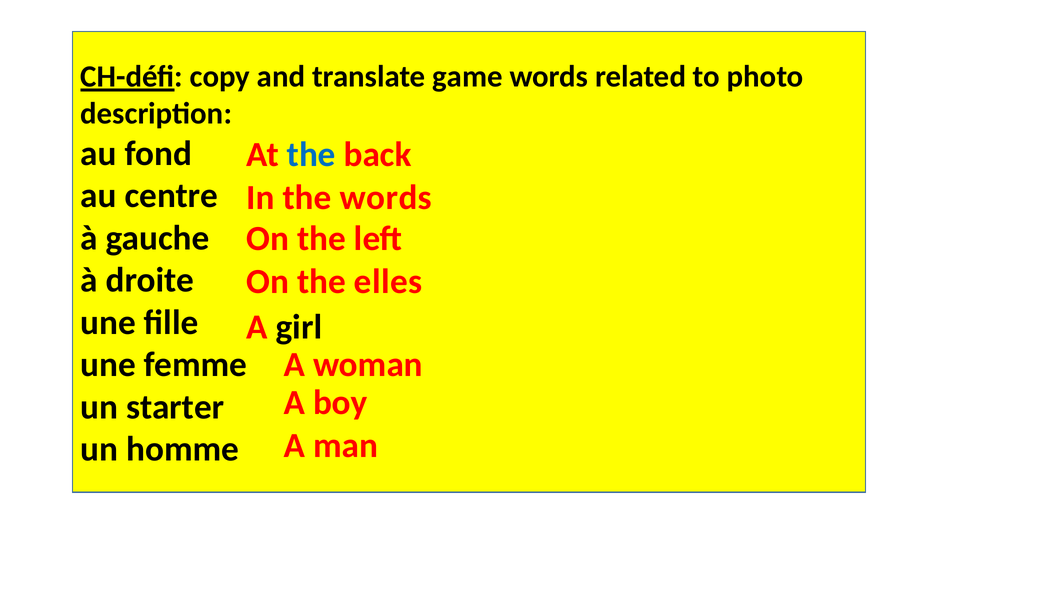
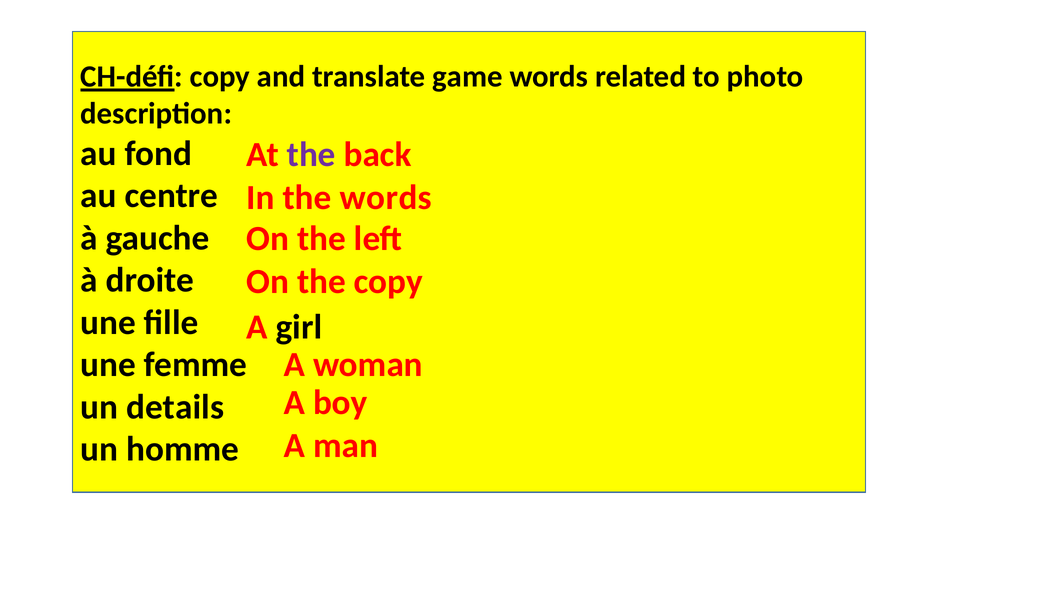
the colour: blue -> purple (311, 155)
the elles: elles -> copy (388, 282)
starter: starter -> details (175, 407)
